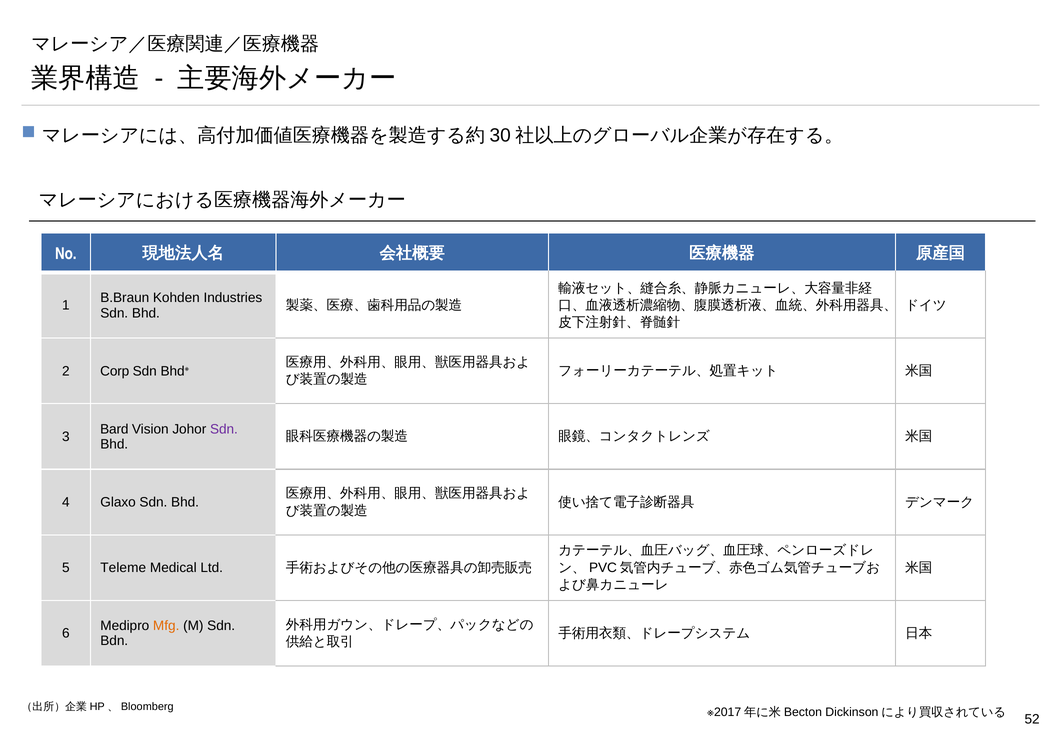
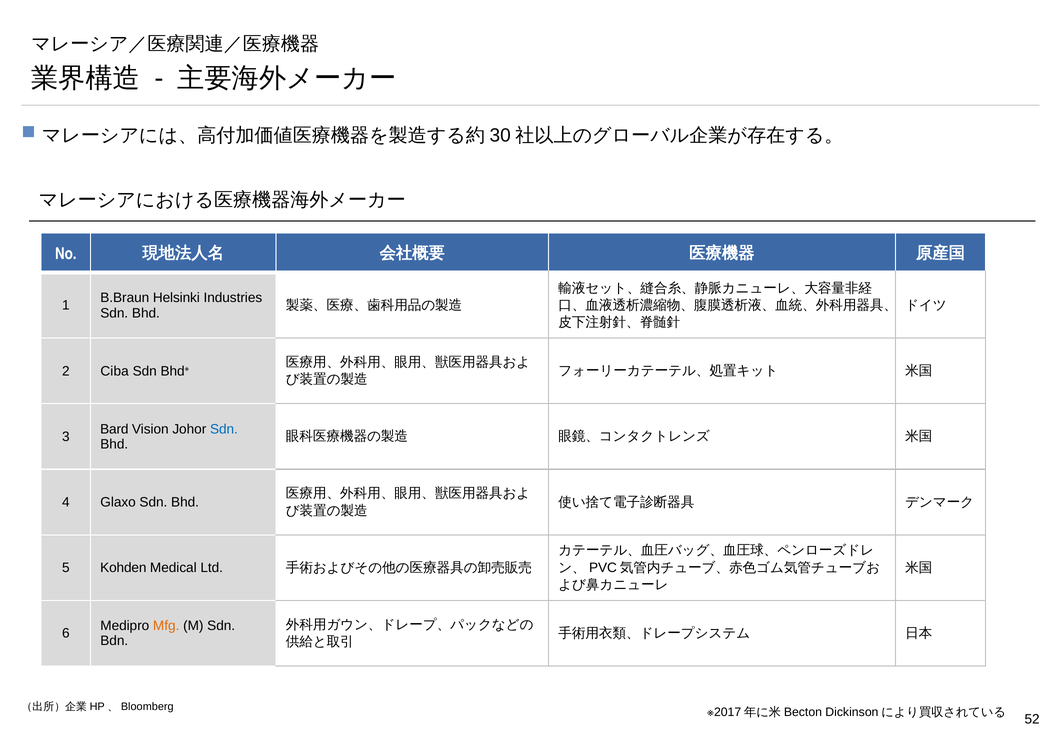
Kohden: Kohden -> Helsinki (176, 298)
Corp: Corp -> Ciba (115, 371)
Sdn colour: purple -> blue (224, 429)
Teleme: Teleme -> Kohden (123, 567)
